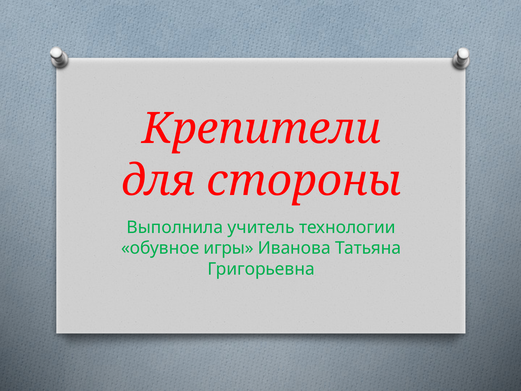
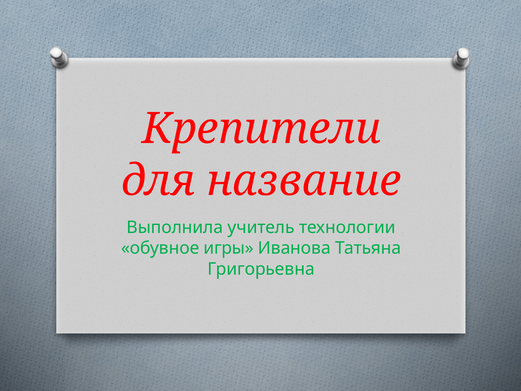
стороны: стороны -> название (304, 181)
